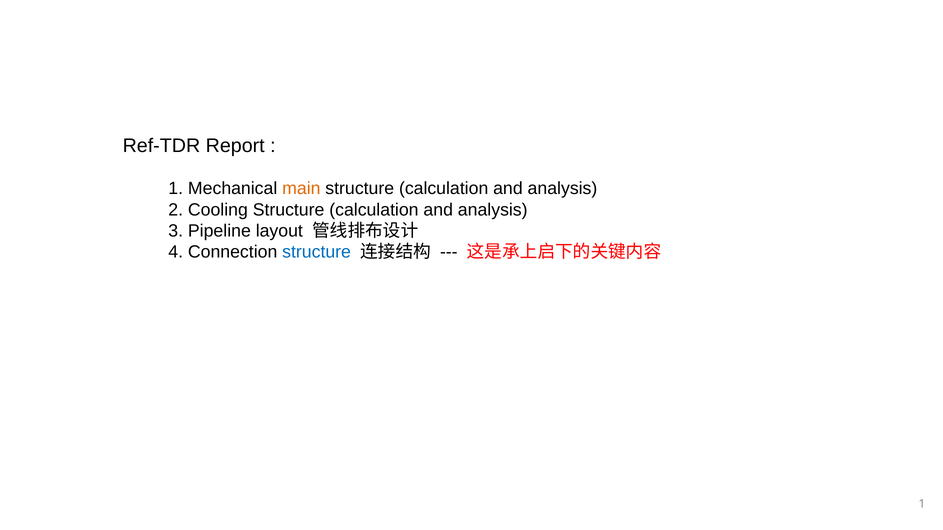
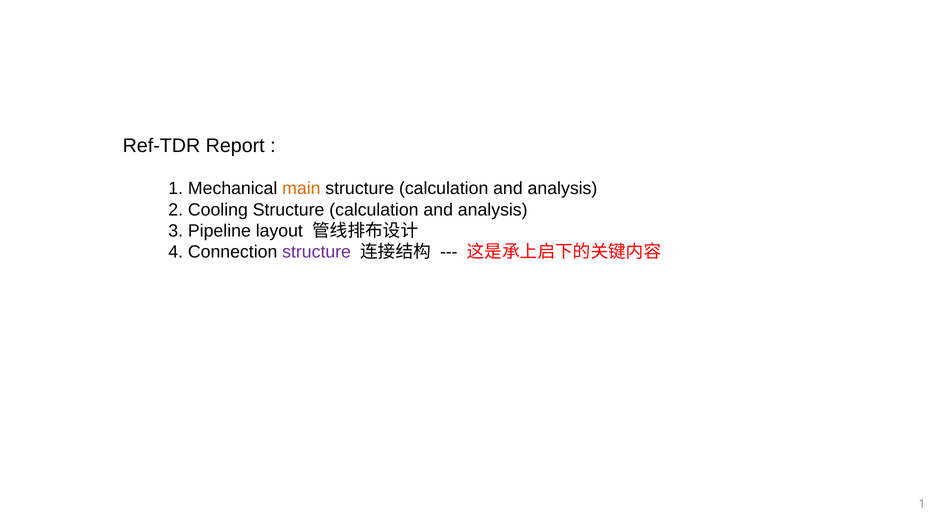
structure colour: blue -> purple (317, 252)
